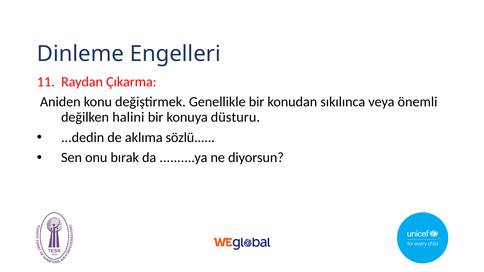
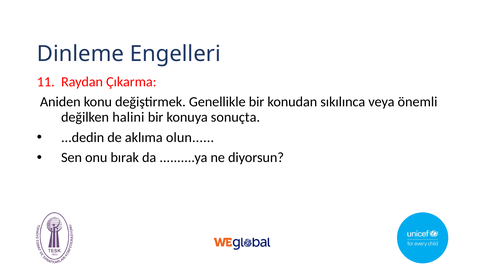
düsturu: düsturu -> sonuçta (235, 117)
sözlü: sözlü -> olun (190, 138)
